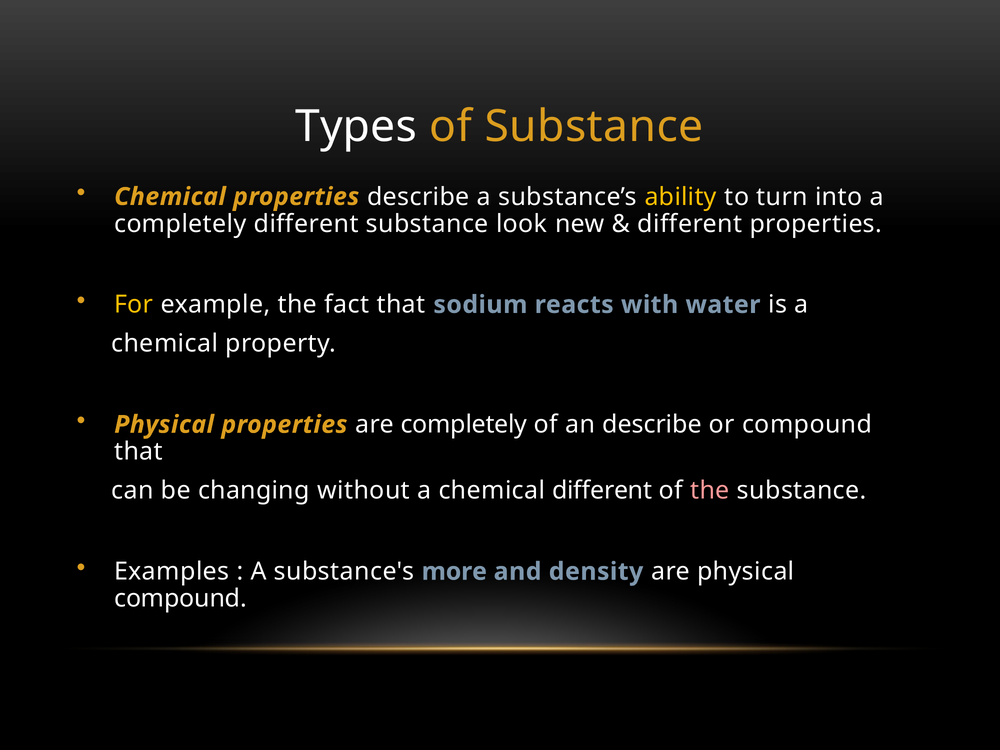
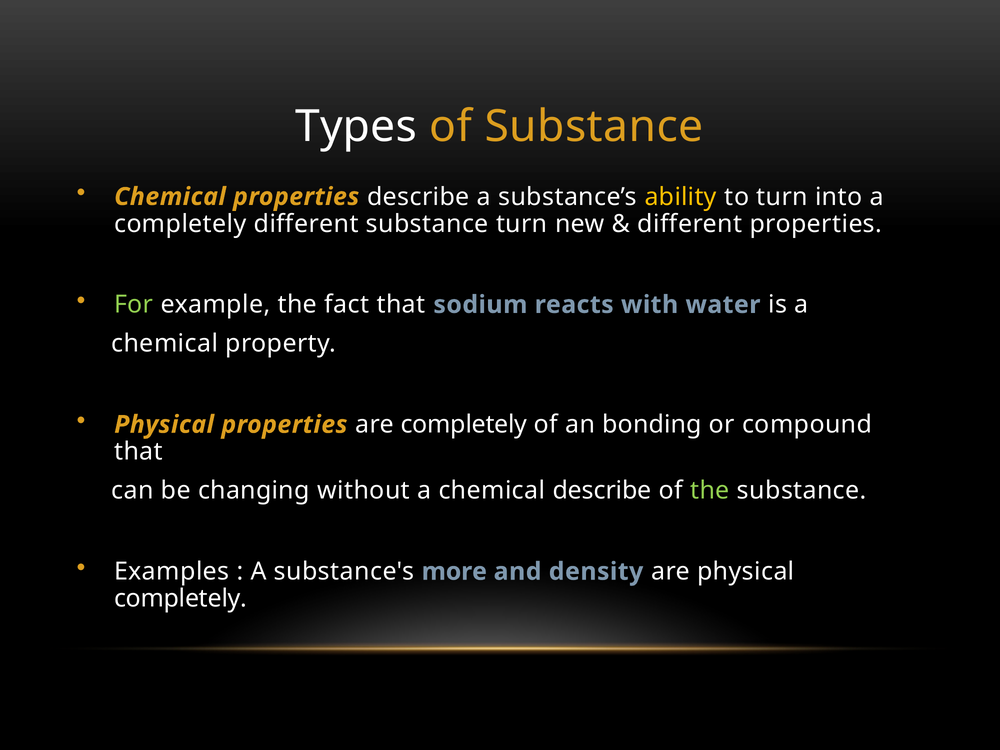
substance look: look -> turn (522, 224)
For colour: yellow -> light green (134, 305)
an describe: describe -> bonding (652, 425)
chemical different: different -> describe (602, 491)
the colour: pink -> light green (710, 491)
compound: compound -> completely (181, 599)
